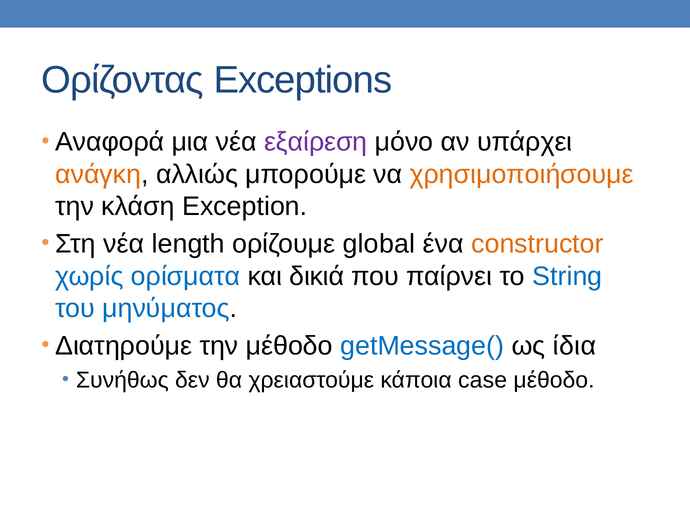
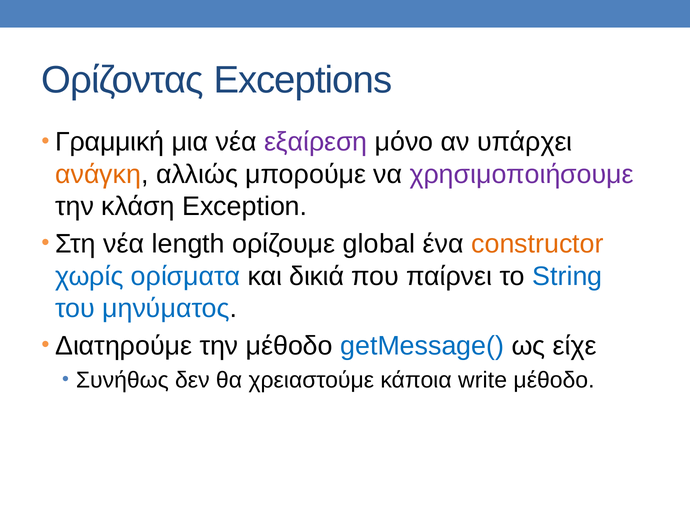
Αναφορά: Αναφορά -> Γραμμική (110, 142)
χρησιμοποιήσουμε colour: orange -> purple (522, 174)
ίδια: ίδια -> είχε (575, 346)
case: case -> write (483, 380)
